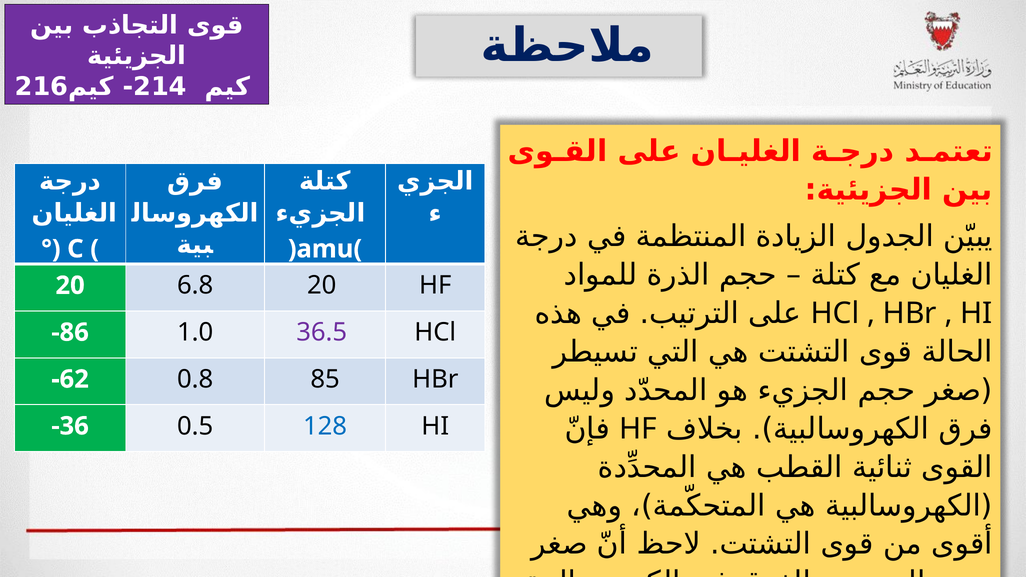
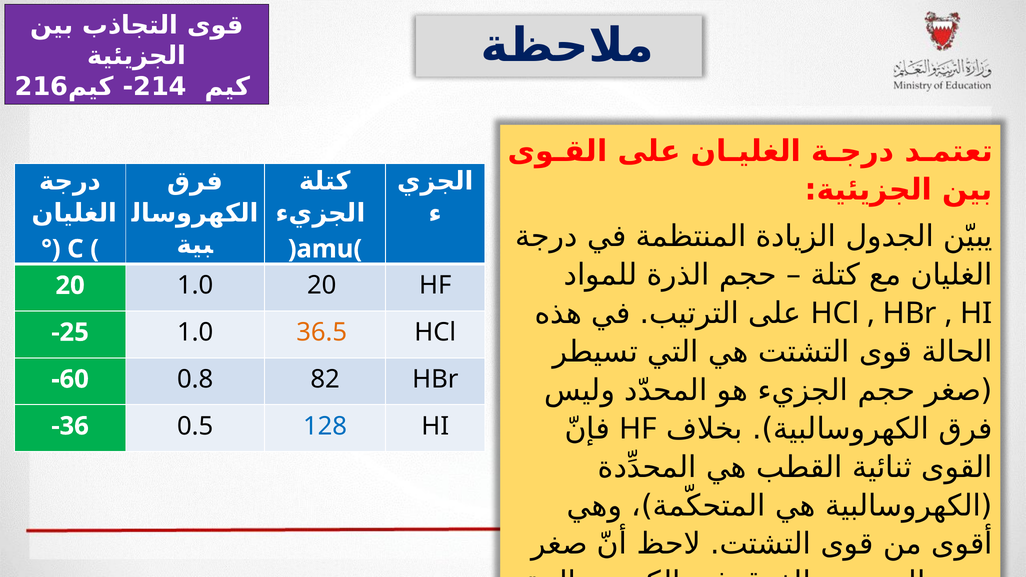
20 6.8: 6.8 -> 1.0 (195, 286)
-86: -86 -> -25 (70, 332)
36.5 colour: purple -> orange (322, 332)
-62: -62 -> -60 (70, 379)
85: 85 -> 82 (325, 379)
